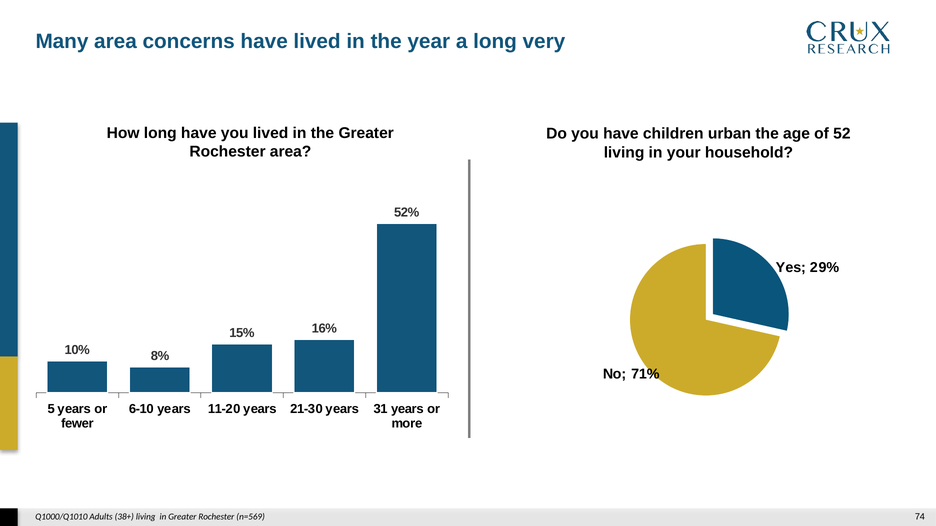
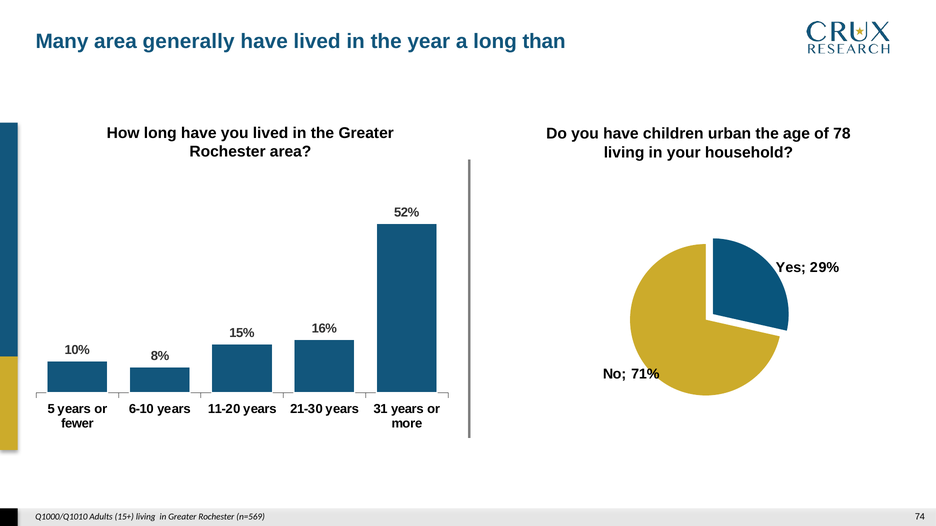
concerns: concerns -> generally (189, 41)
very: very -> than (544, 41)
52: 52 -> 78 (842, 134)
38+: 38+ -> 15+ (124, 517)
